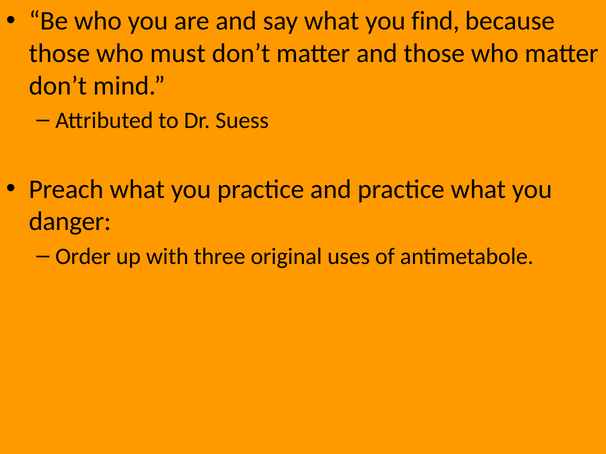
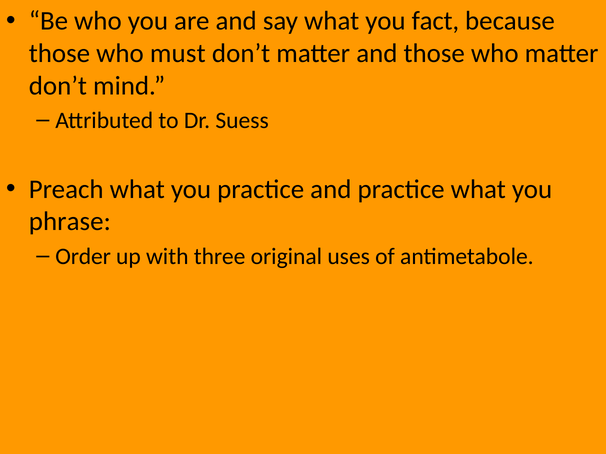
find: find -> fact (435, 21)
danger: danger -> phrase (70, 222)
